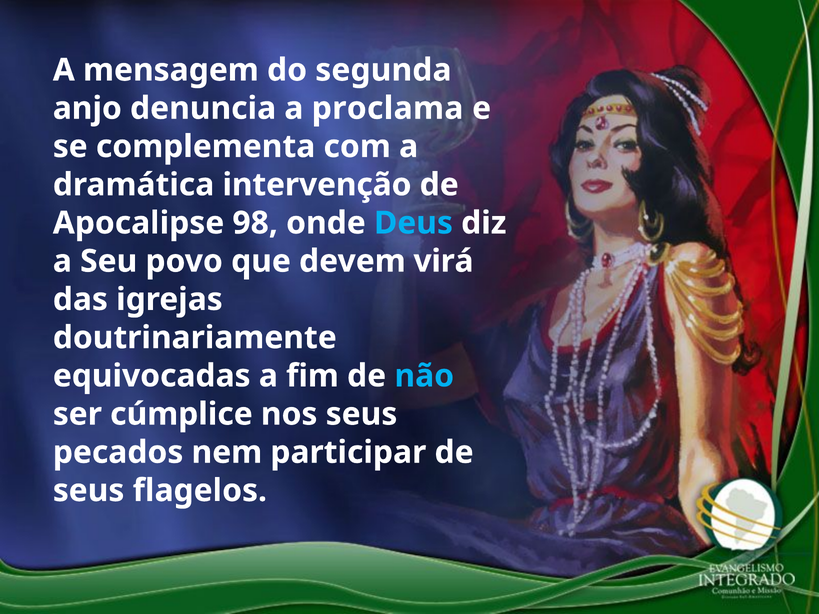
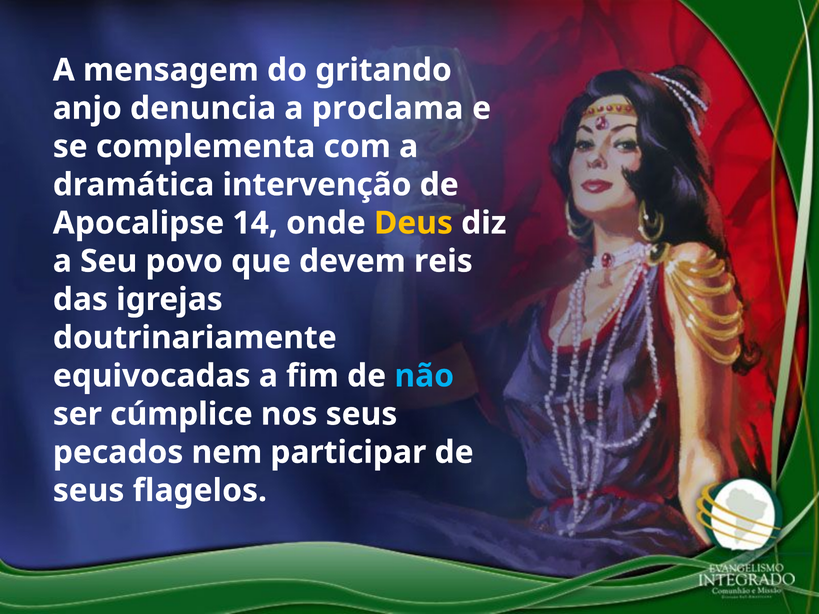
segunda: segunda -> gritando (384, 70)
98: 98 -> 14 (255, 223)
Deus colour: light blue -> yellow (413, 223)
virá: virá -> reis (443, 261)
